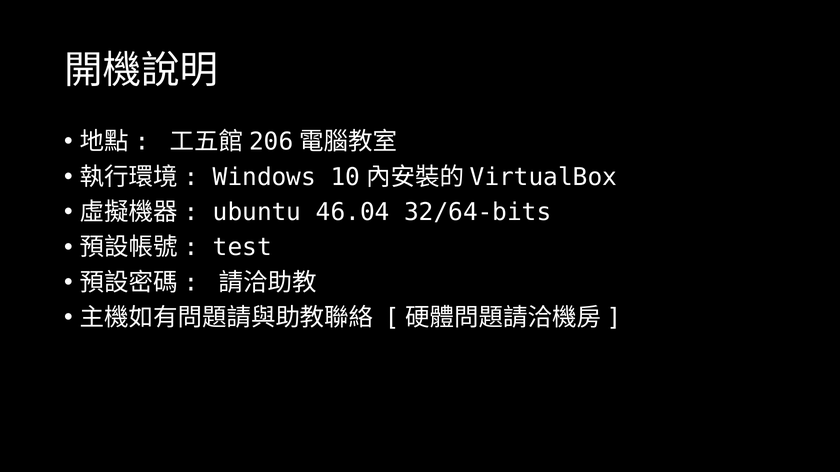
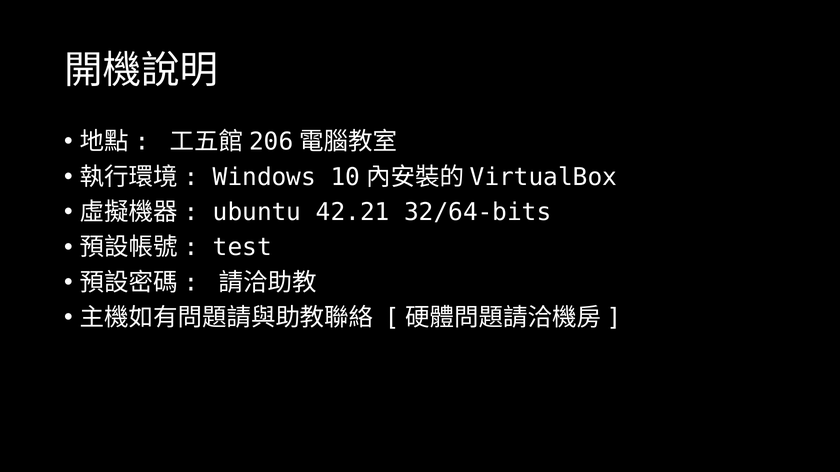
46.04: 46.04 -> 42.21 (353, 212)
